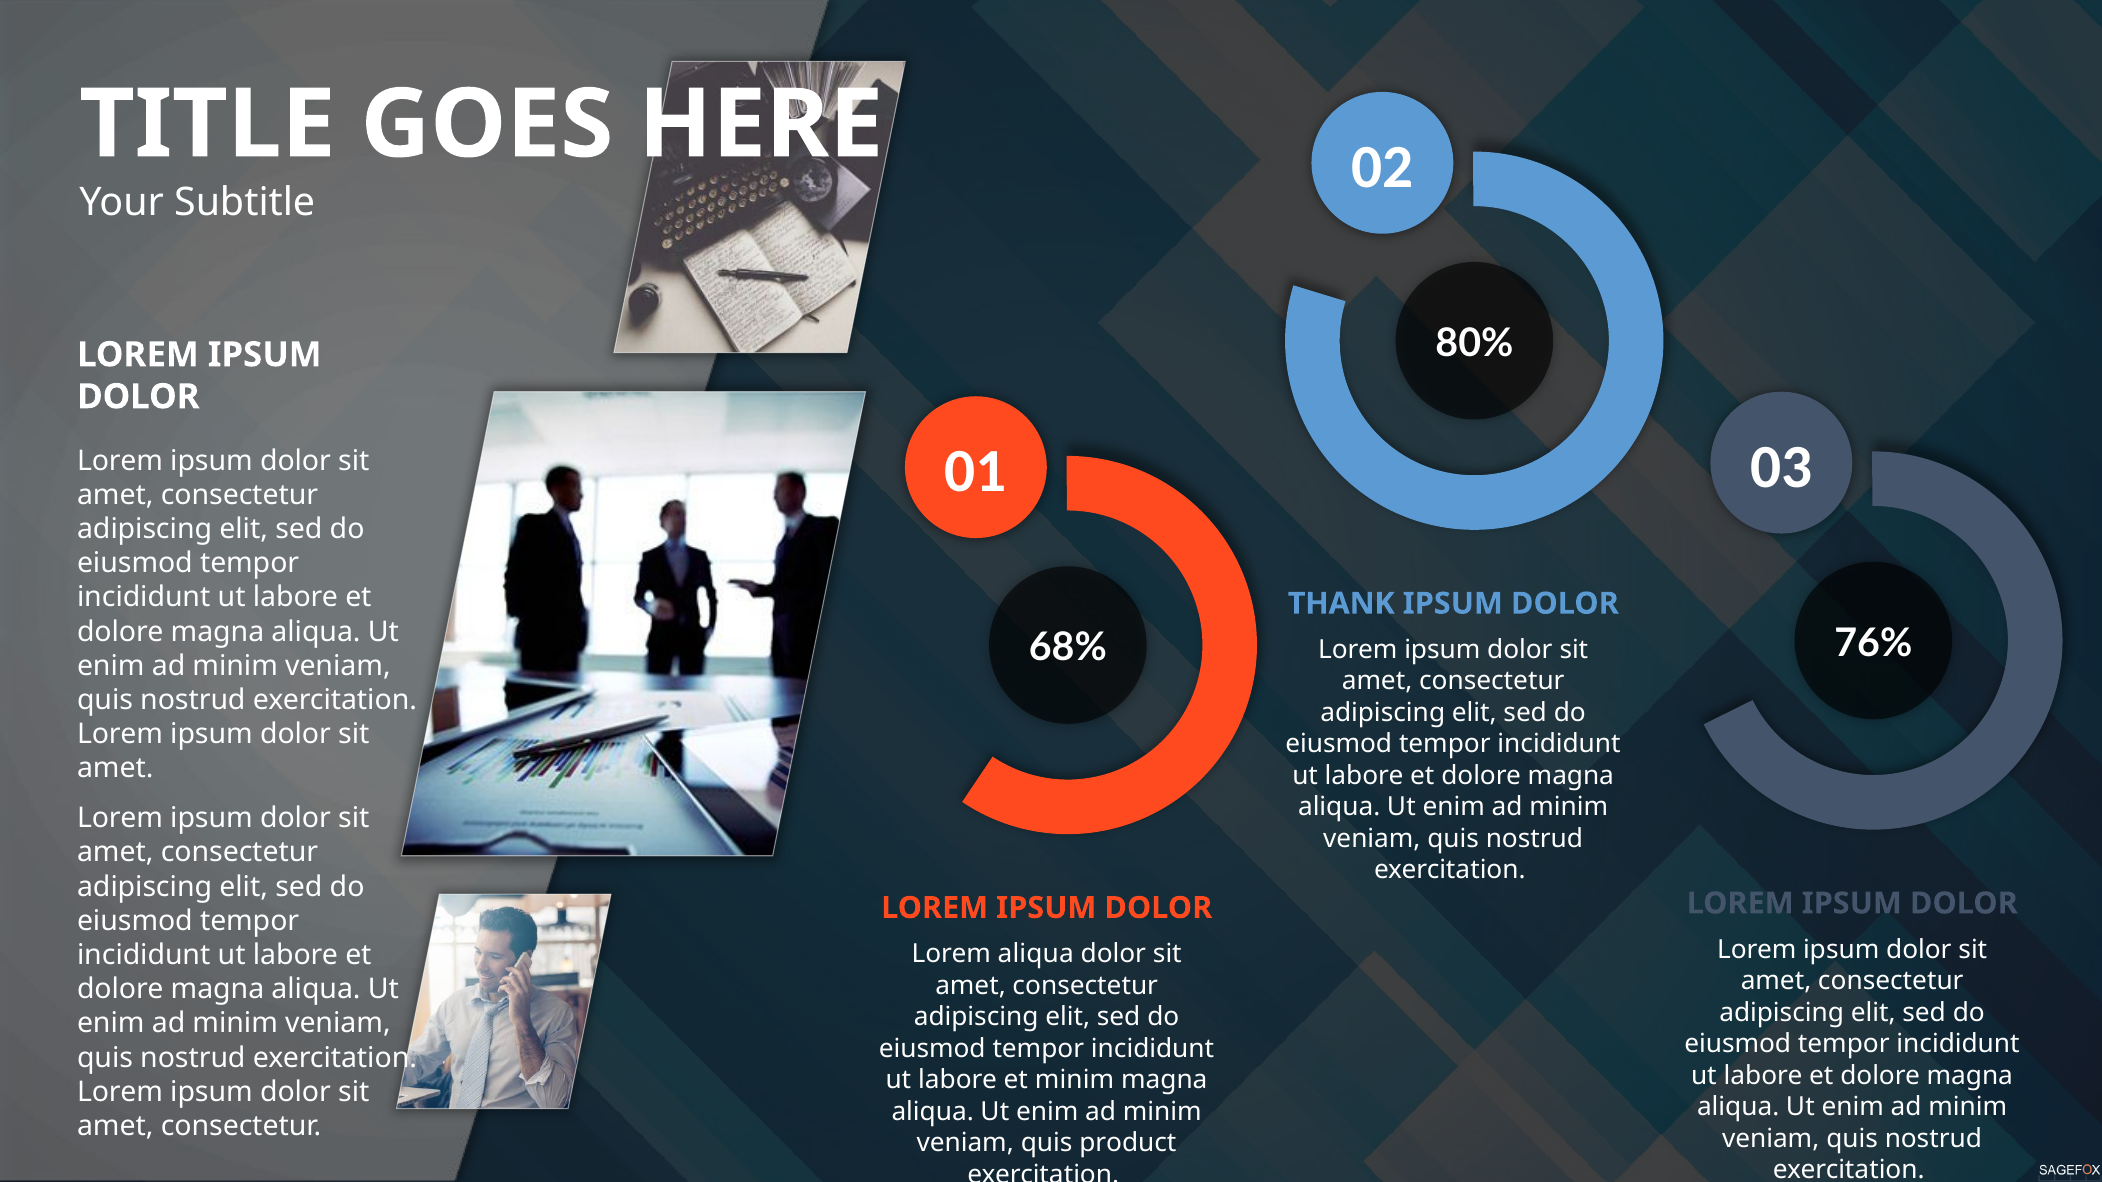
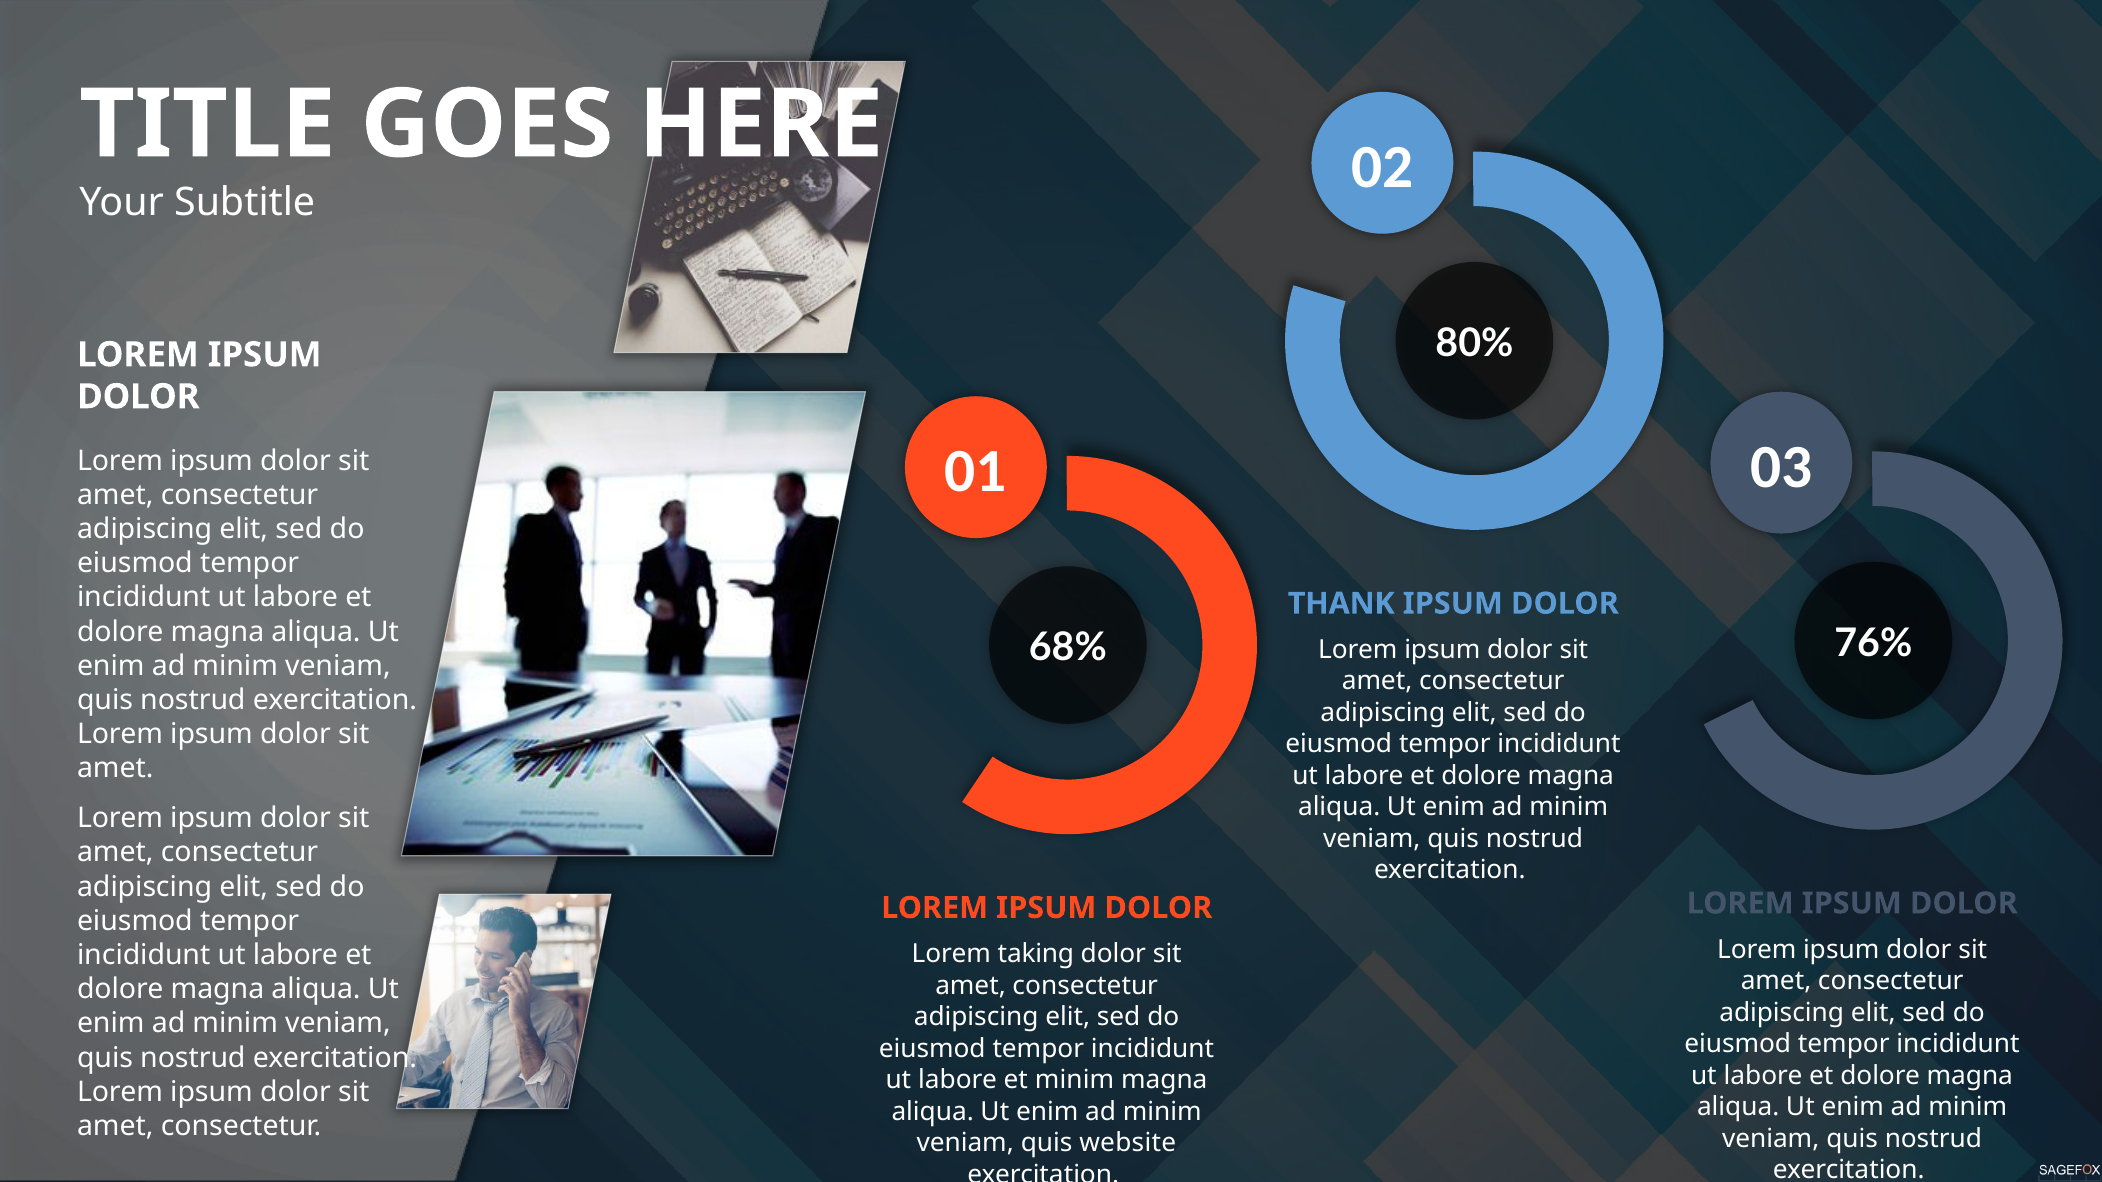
Lorem aliqua: aliqua -> taking (1036, 954)
product: product -> website (1128, 1143)
